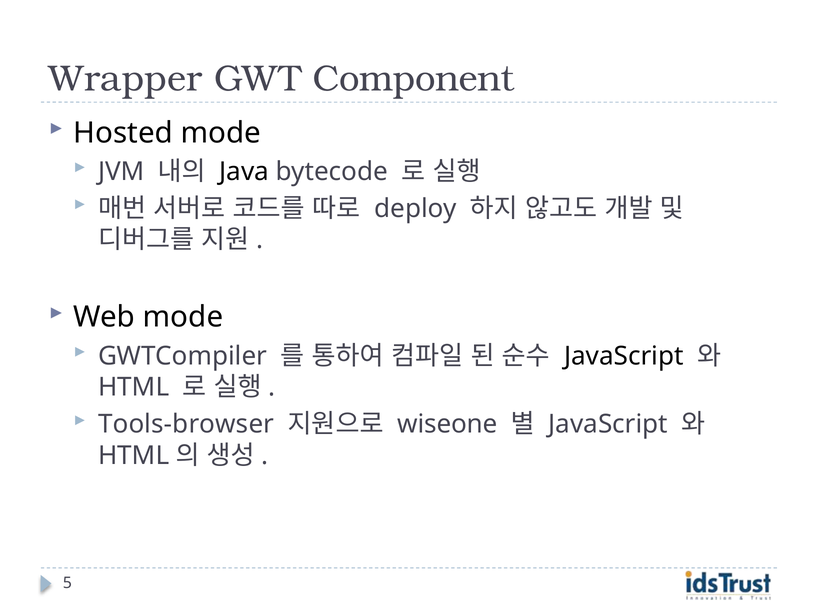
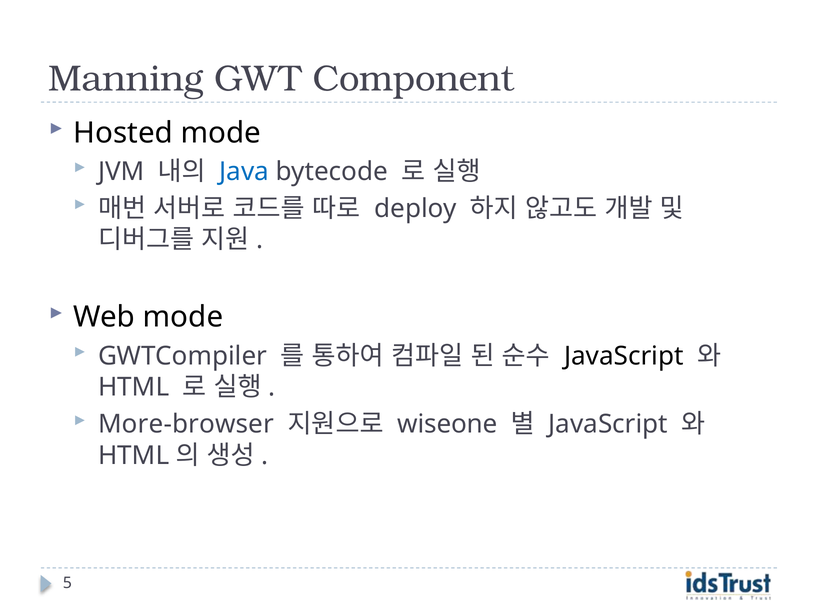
Wrapper: Wrapper -> Manning (126, 79)
Java colour: black -> blue (244, 172)
Tools-browser: Tools-browser -> More-browser (186, 425)
